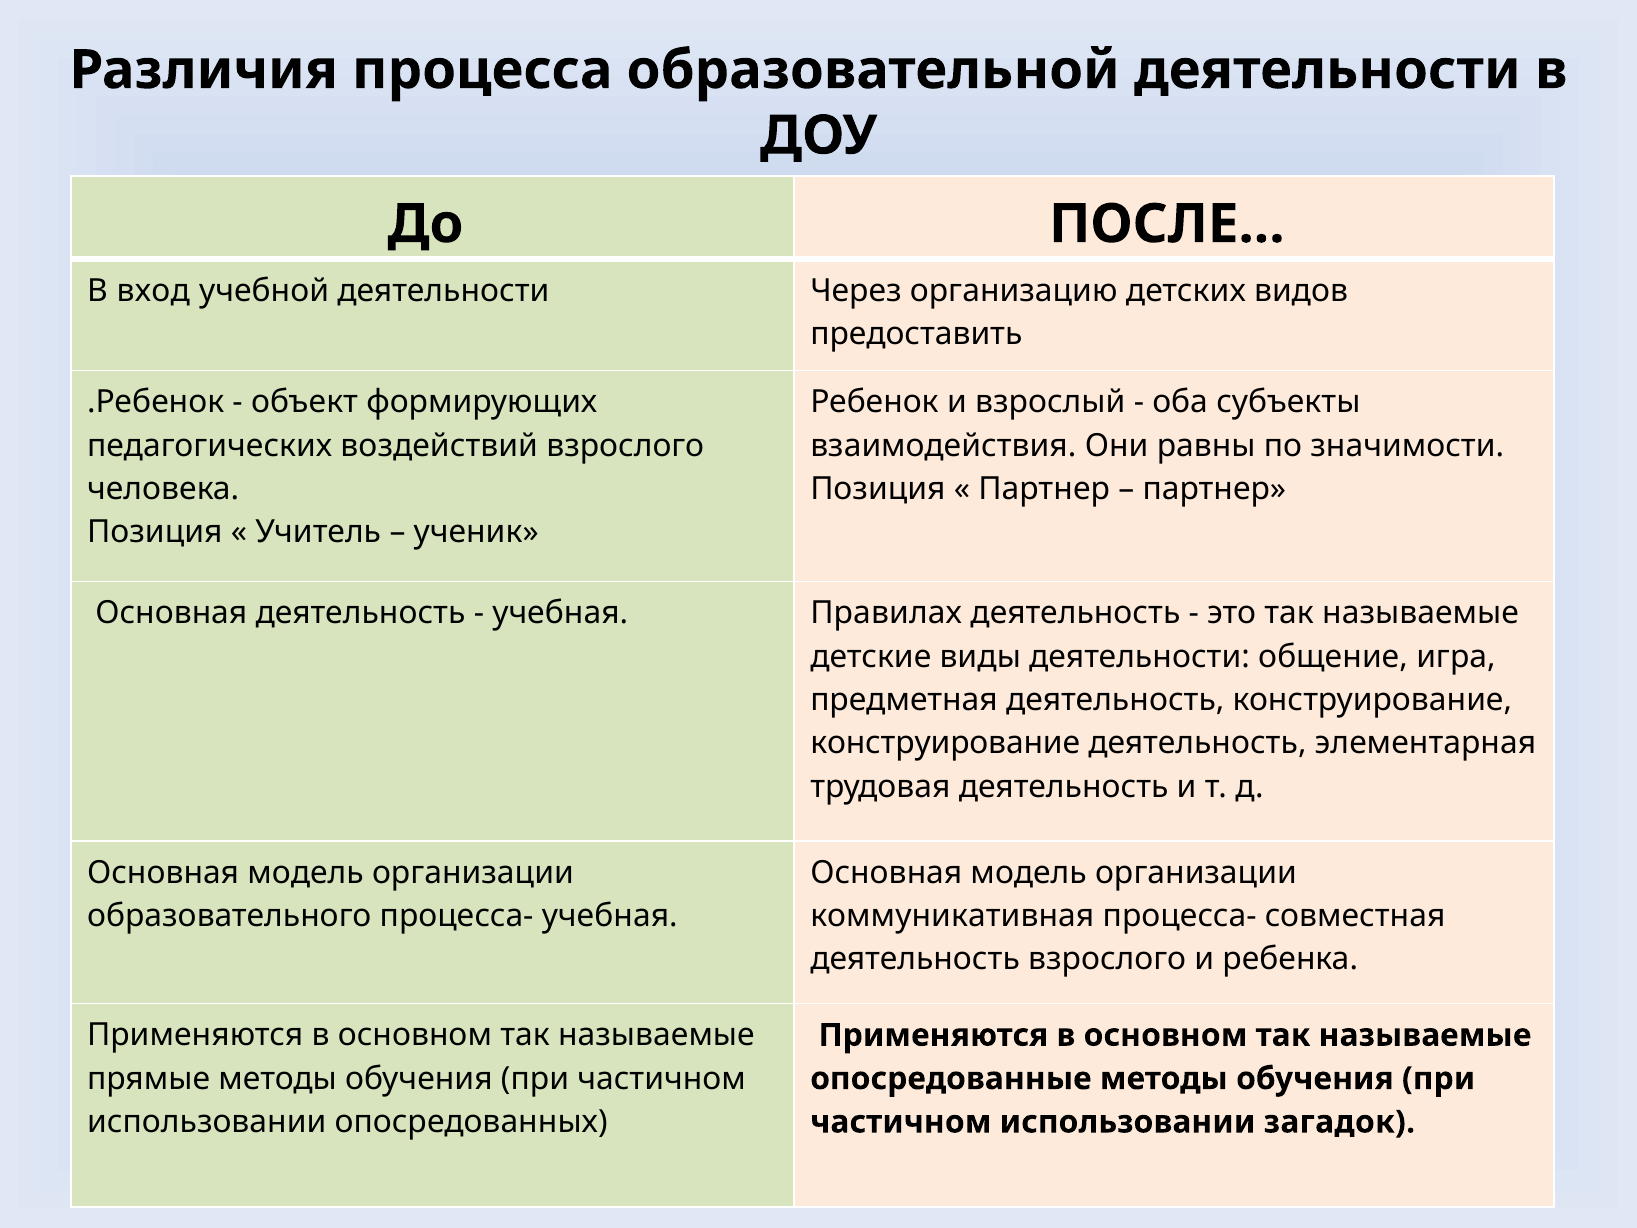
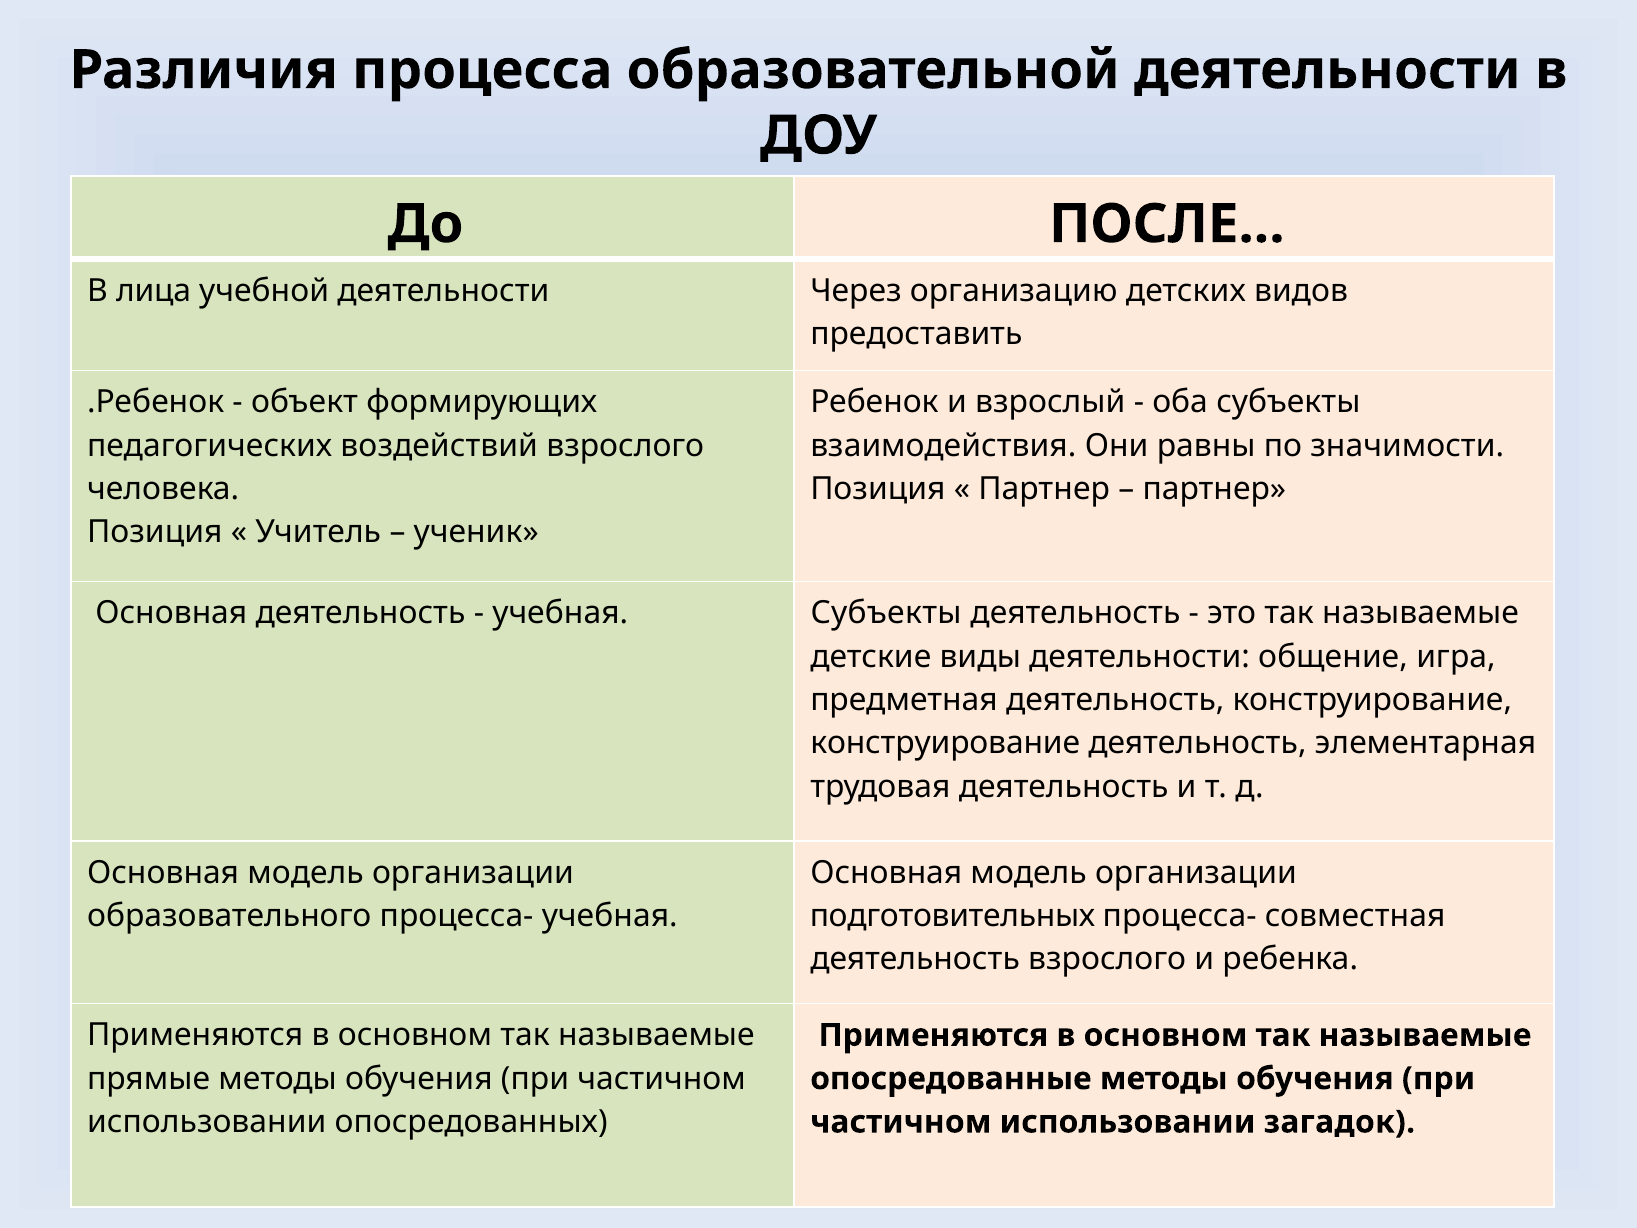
вход: вход -> лица (154, 291)
учебная Правилах: Правилах -> Субъекты (886, 613)
коммуникативная: коммуникативная -> подготовительных (952, 916)
